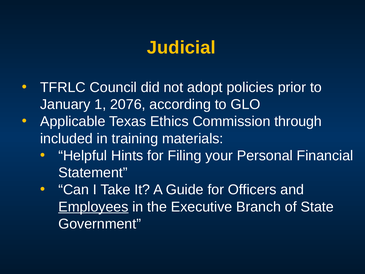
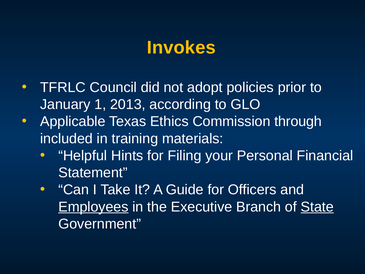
Judicial: Judicial -> Invokes (181, 47)
2076: 2076 -> 2013 (128, 104)
State underline: none -> present (317, 207)
